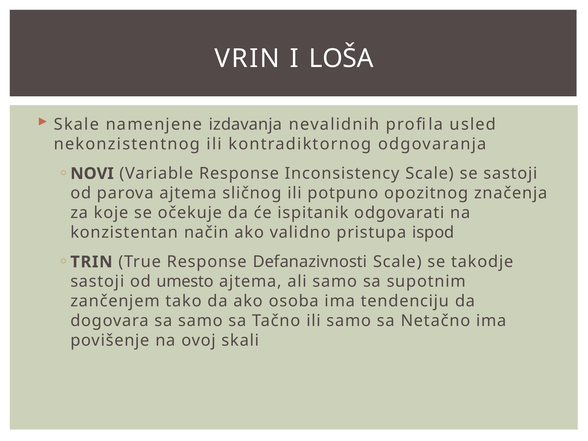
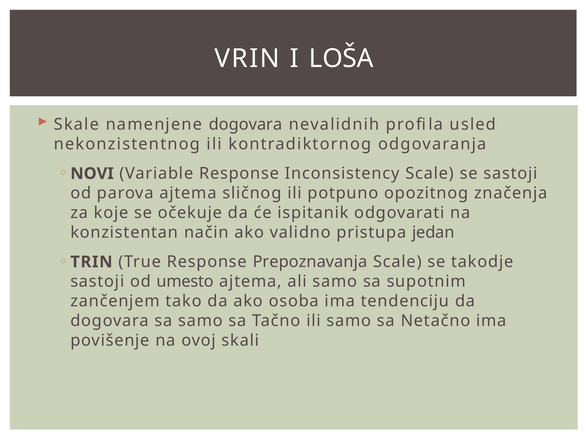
namenjene izdavanja: izdavanja -> dogovara (246, 124)
ispod: ispod -> jedan (433, 232)
Defanazivnosti: Defanazivnosti -> Prepoznavanja (310, 262)
